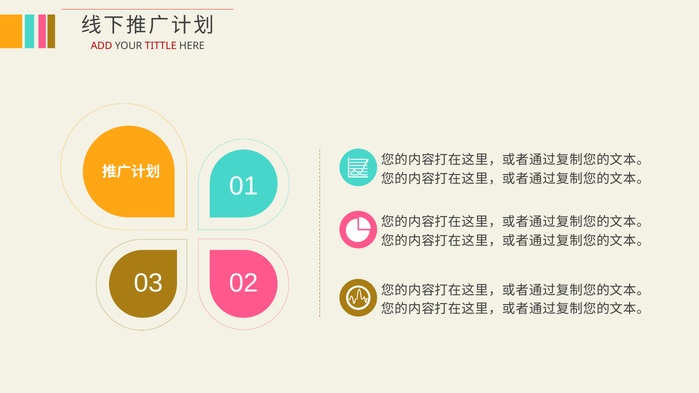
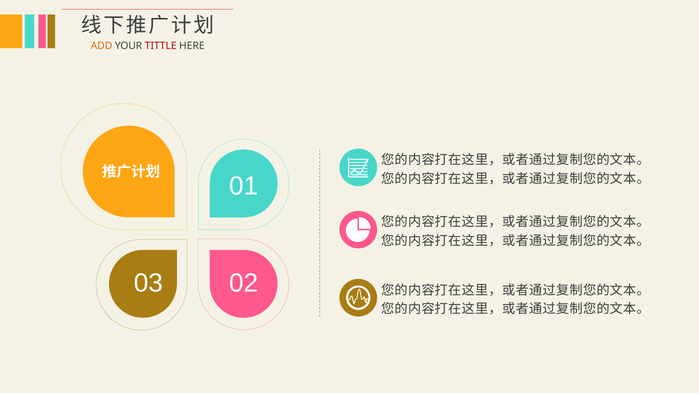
ADD colour: red -> orange (101, 46)
